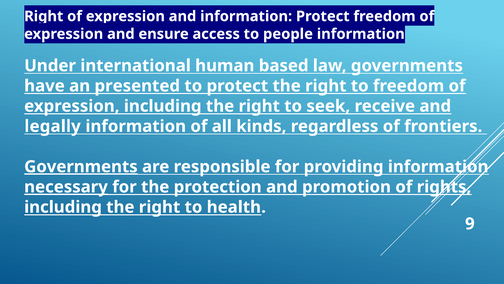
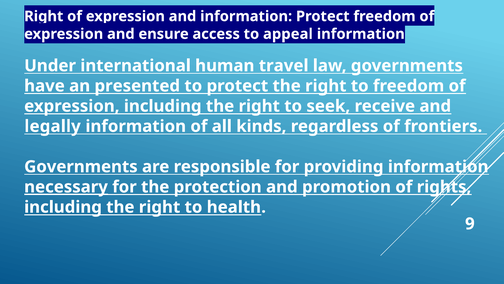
people: people -> appeal (288, 34)
based: based -> travel (284, 66)
Governments underline: present -> none (81, 166)
